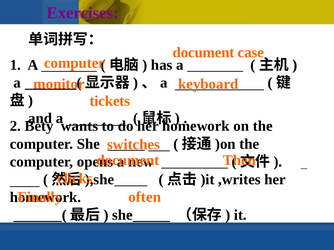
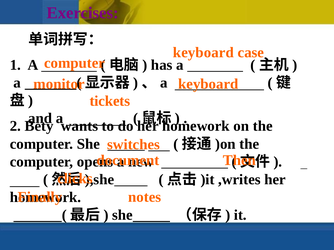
document: document -> keyboard (203, 53)
often: often -> notes (145, 197)
